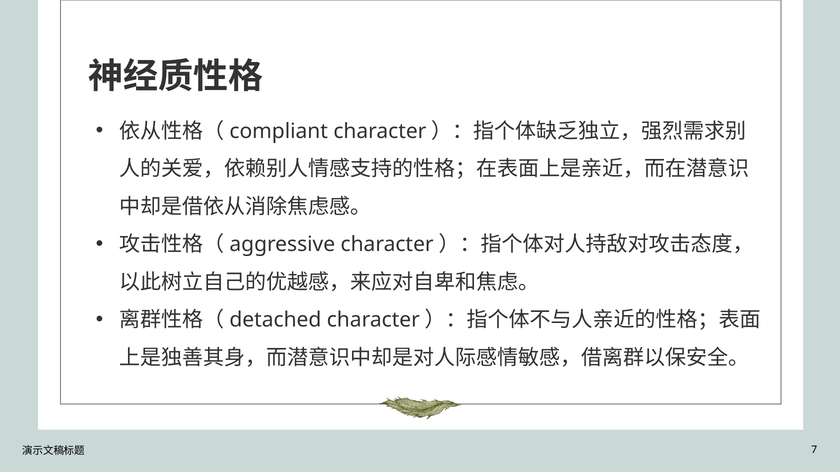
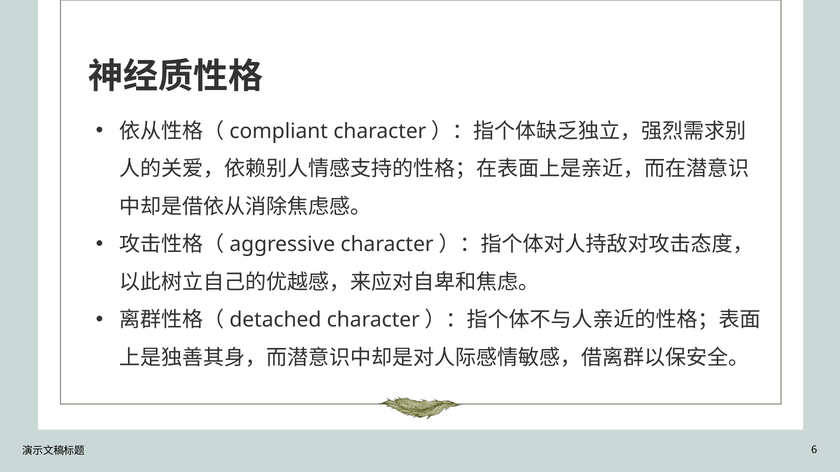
7: 7 -> 6 (814, 450)
